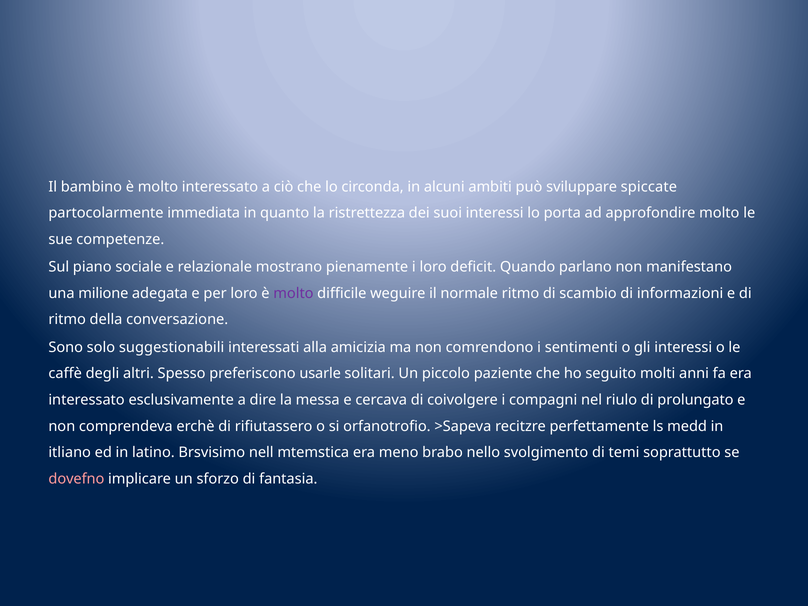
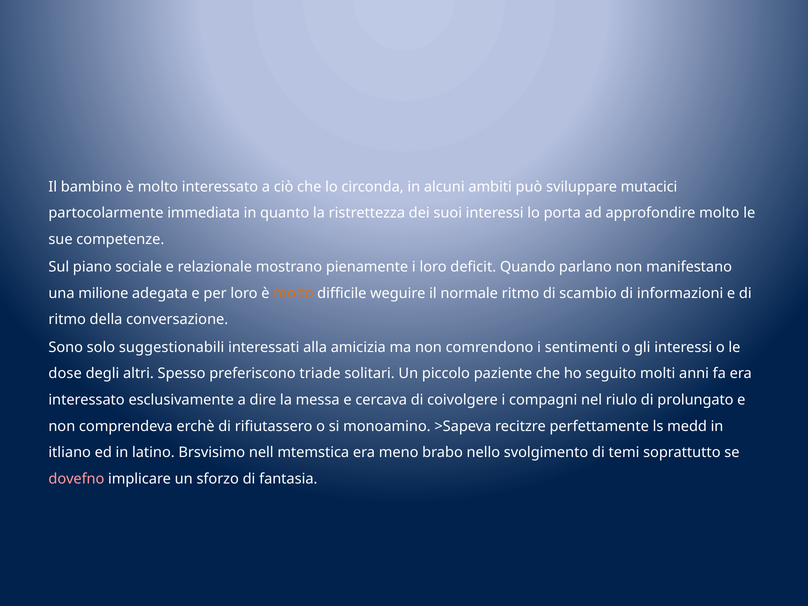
spiccate: spiccate -> mutacici (649, 187)
molto colour: purple -> orange (293, 293)
caffè: caffè -> dose (65, 374)
usarle: usarle -> triade (320, 374)
orfanotrofio: orfanotrofio -> monoamino (387, 426)
